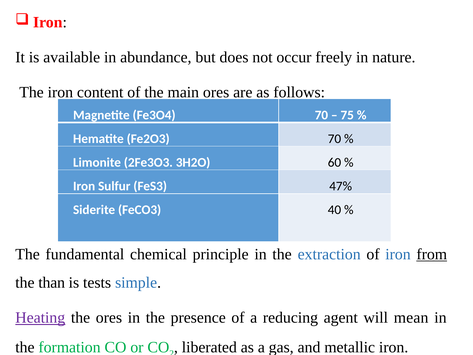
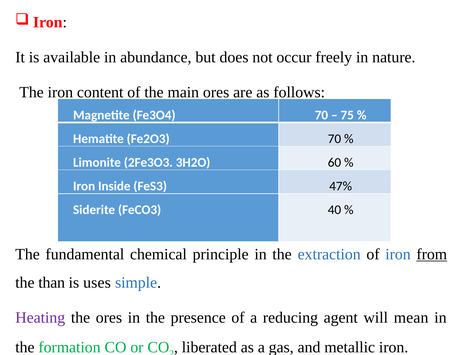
Sulfur: Sulfur -> Inside (114, 186)
tests: tests -> uses (97, 282)
Heating underline: present -> none (40, 317)
